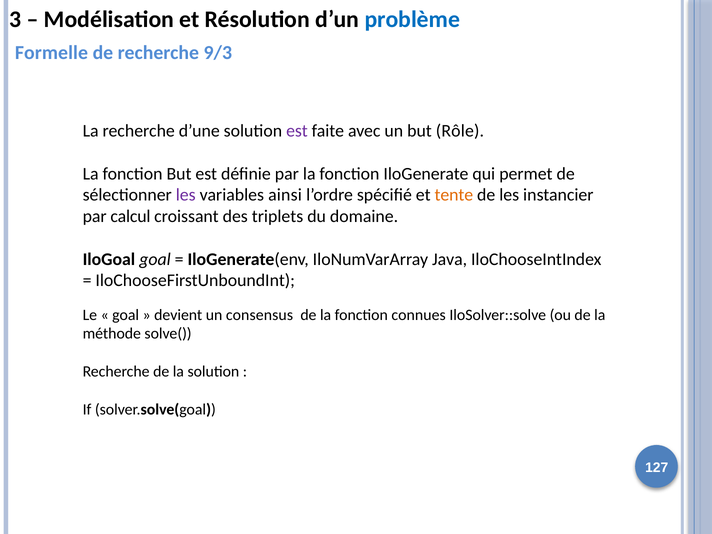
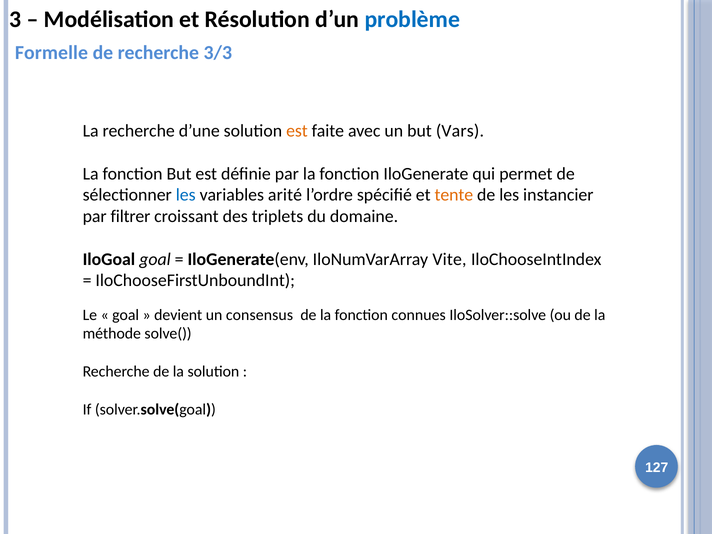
9/3: 9/3 -> 3/3 (218, 53)
est colour: purple -> orange (297, 131)
Rôle: Rôle -> Vars (460, 131)
les colour: purple -> blue (186, 195)
ainsi: ainsi -> arité (285, 195)
calcul: calcul -> filtrer (130, 216)
Java: Java -> Vite (449, 259)
